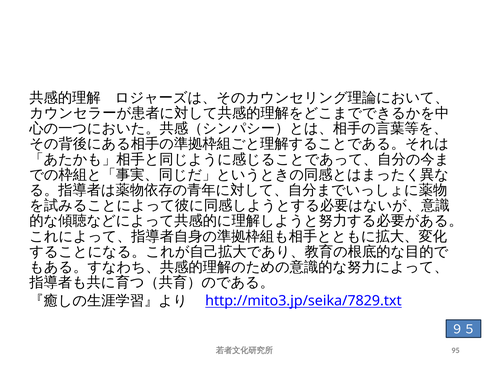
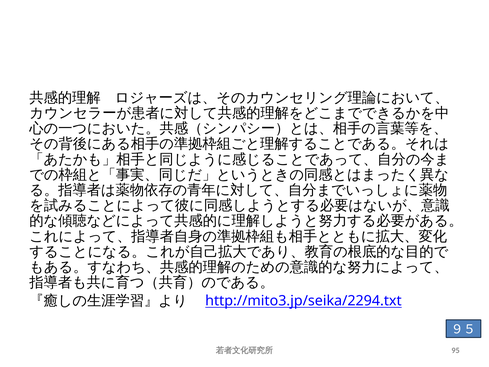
http://mito3.jp/seika/7829.txt: http://mito3.jp/seika/7829.txt -> http://mito3.jp/seika/2294.txt (303, 301)
